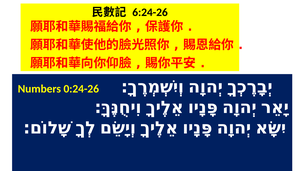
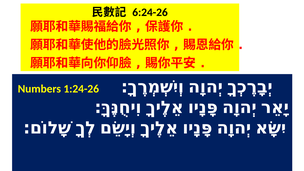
0:24-26: 0:24-26 -> 1:24-26 (81, 89)
